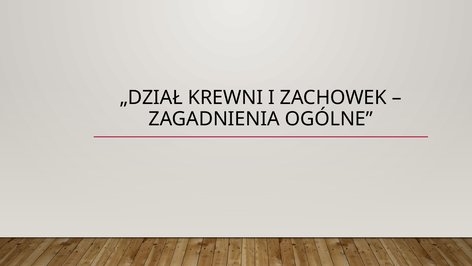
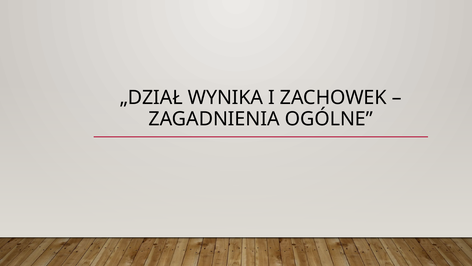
KREWNI: KREWNI -> WYNIKA (225, 97)
